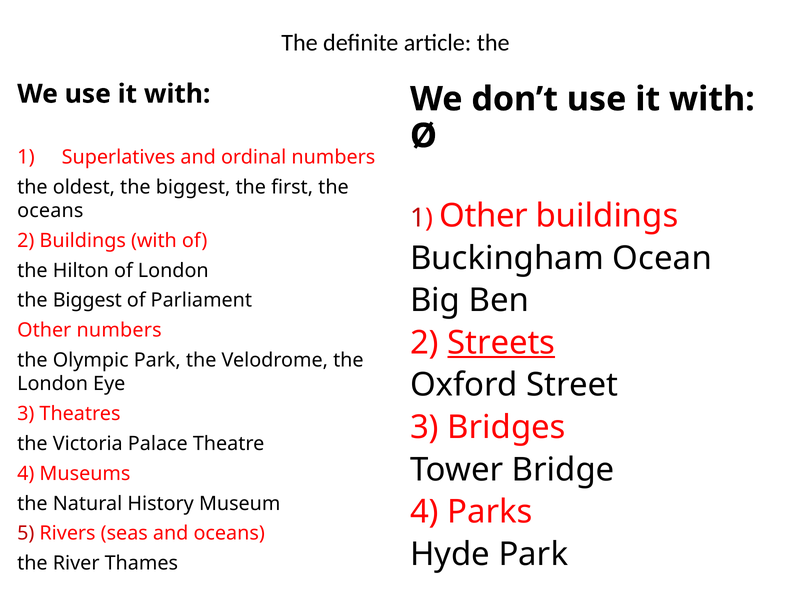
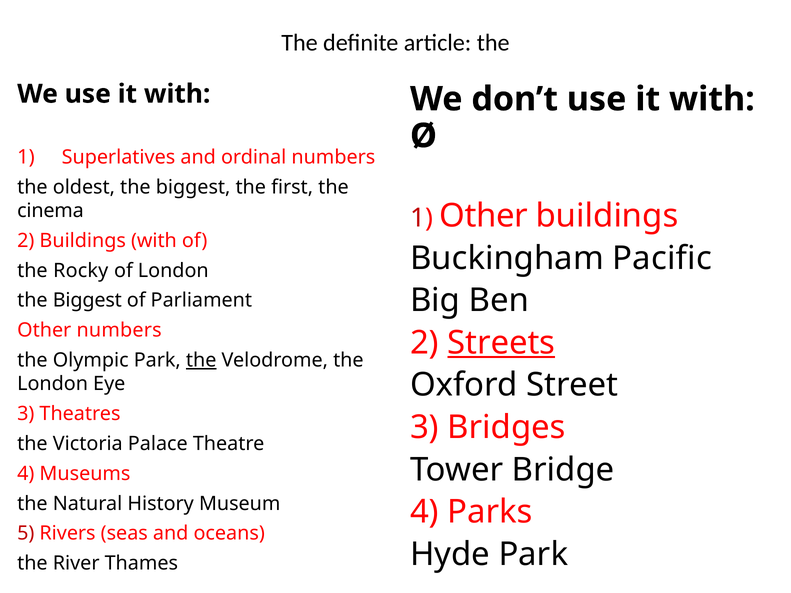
oceans: oceans -> cinema (50, 211)
Ocean: Ocean -> Pacific (662, 258)
Hilton: Hilton -> Rocky (81, 271)
the underline: none -> present (201, 360)
